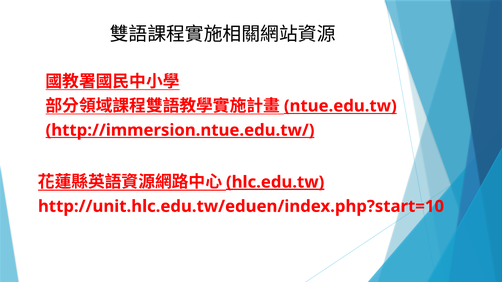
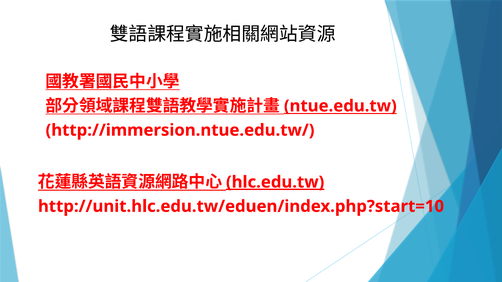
http://immersion.ntue.edu.tw/ underline: present -> none (180, 130)
